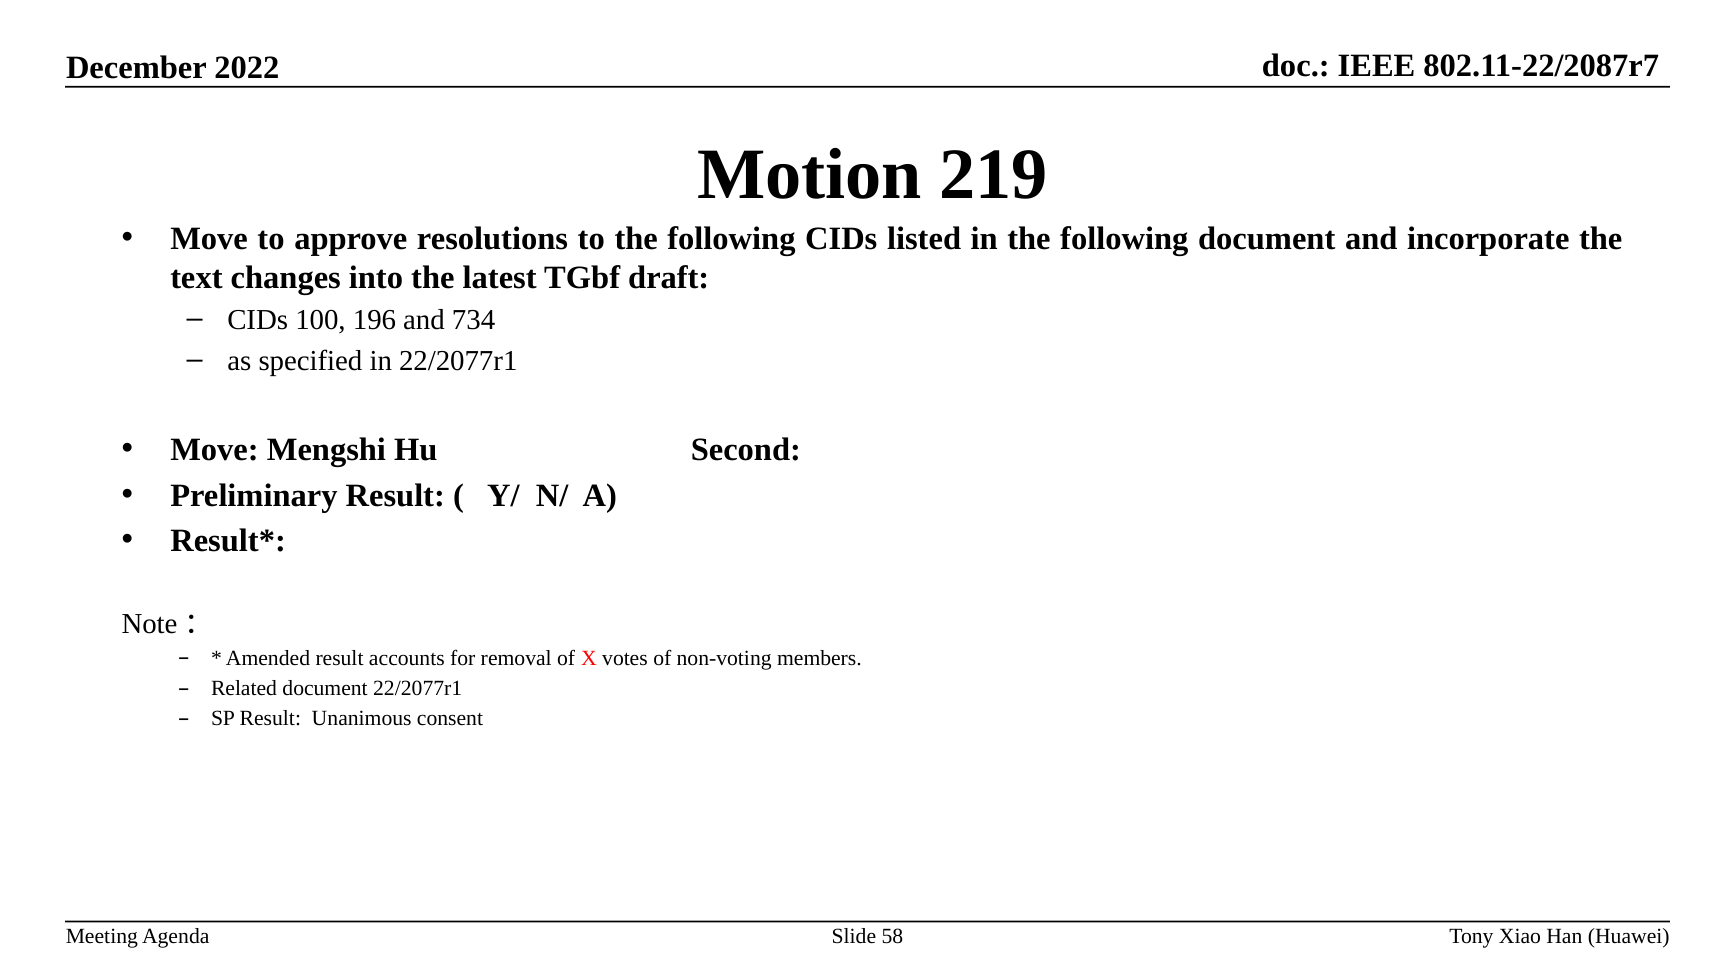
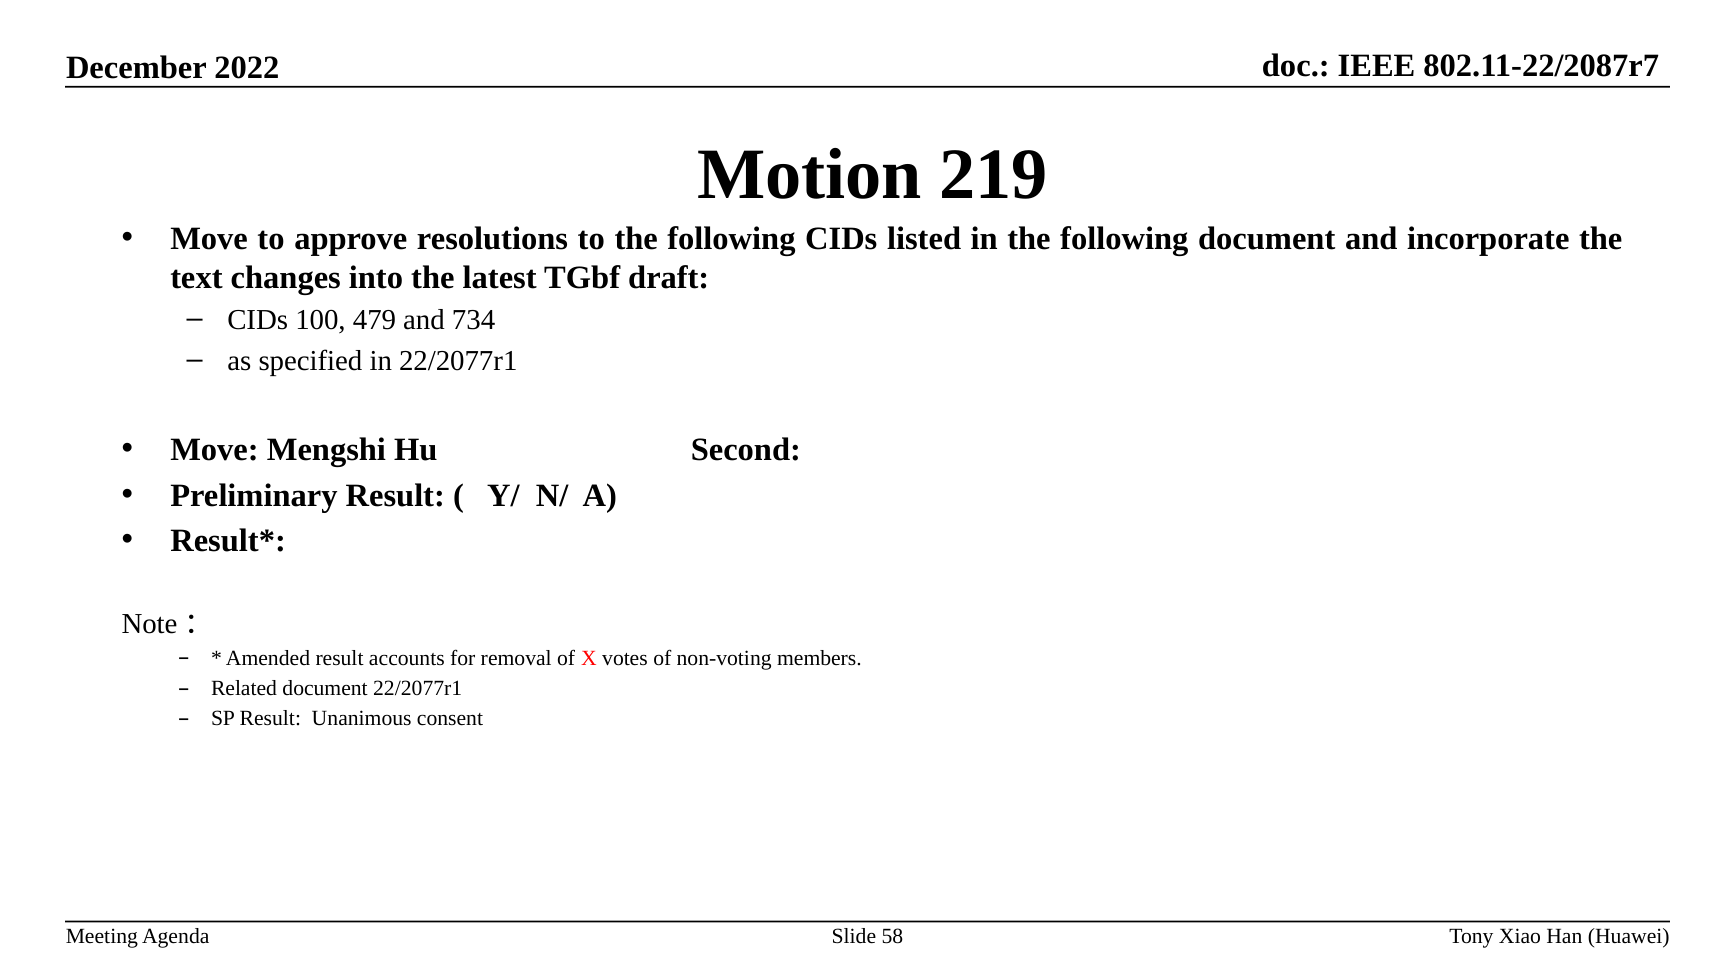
196: 196 -> 479 (374, 320)
